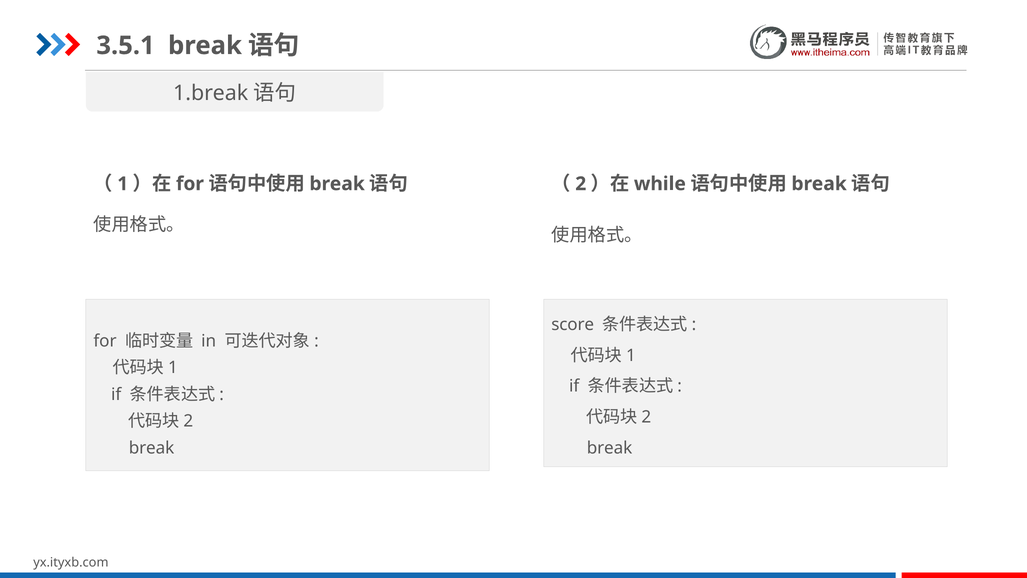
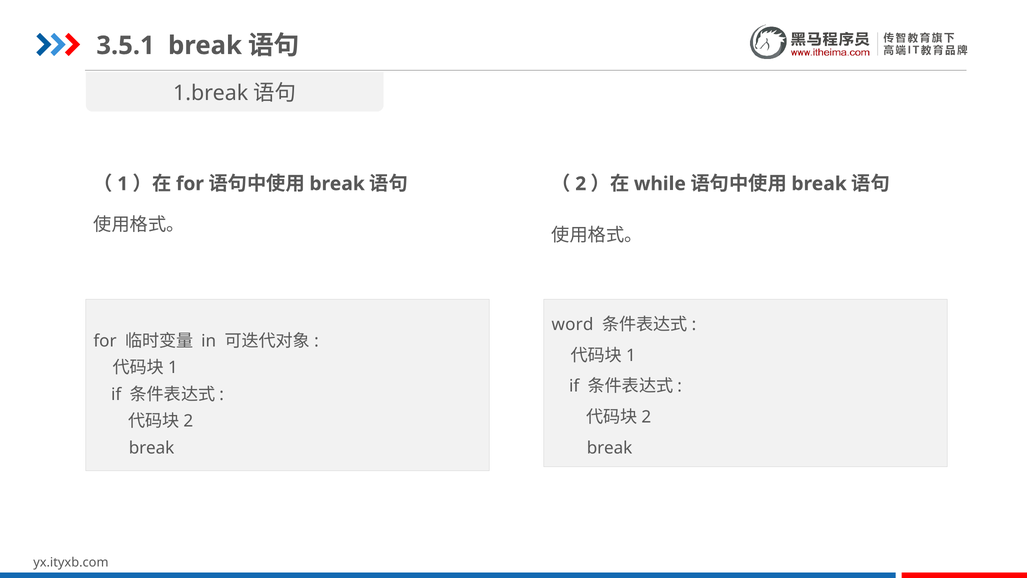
score: score -> word (573, 325)
